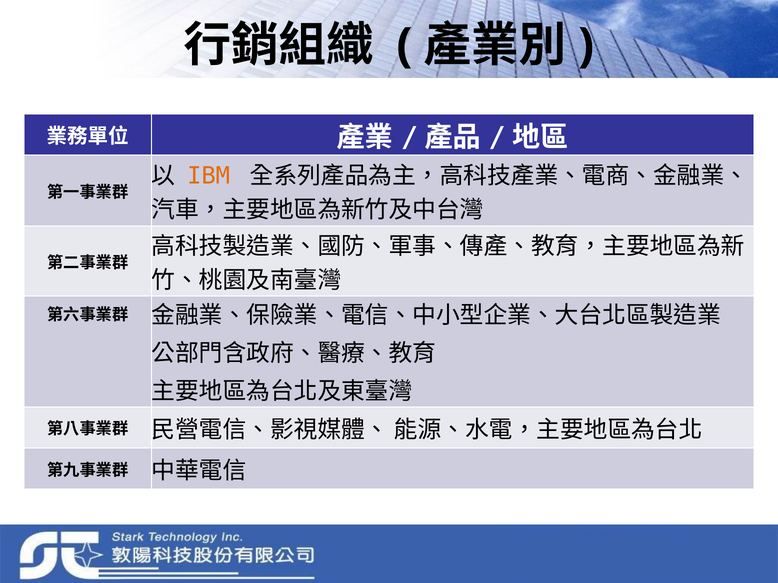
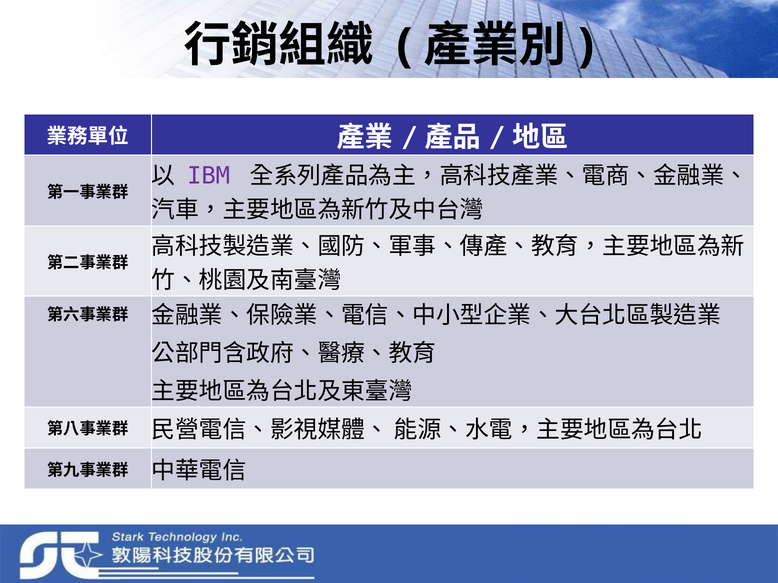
IBM colour: orange -> purple (209, 176)
